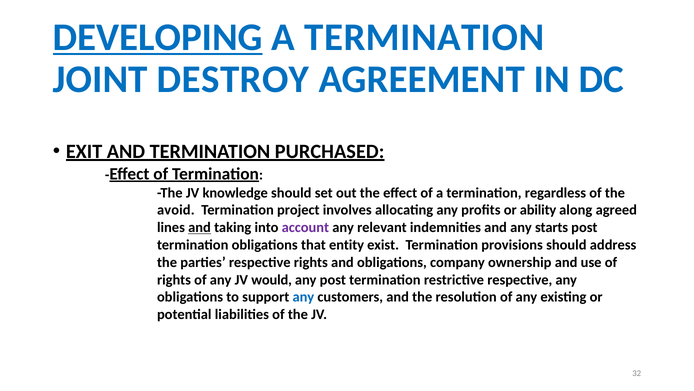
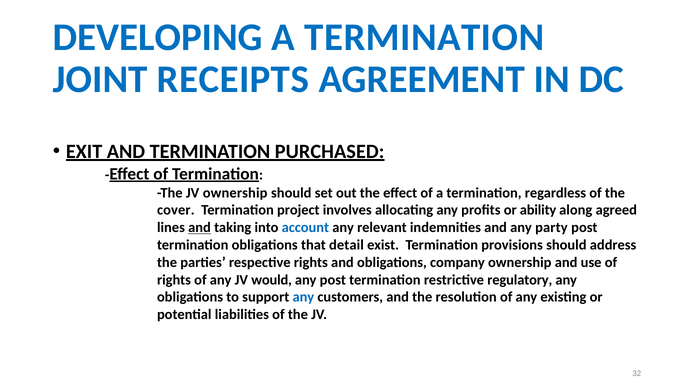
DEVELOPING underline: present -> none (158, 37)
DESTROY: DESTROY -> RECEIPTS (233, 79)
JV knowledge: knowledge -> ownership (235, 193)
avoid: avoid -> cover (176, 210)
account colour: purple -> blue (305, 227)
starts: starts -> party (551, 227)
entity: entity -> detail (346, 245)
restrictive respective: respective -> regulatory (520, 279)
